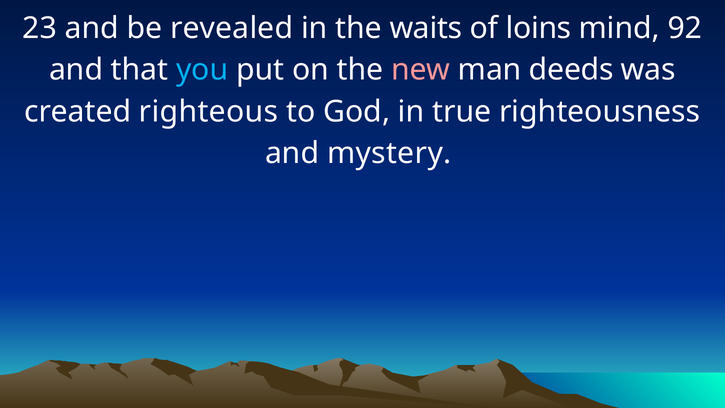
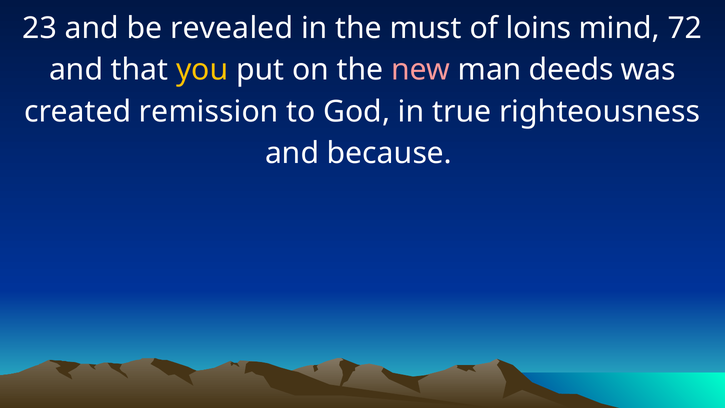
waits: waits -> must (426, 28)
92: 92 -> 72 (685, 28)
you colour: light blue -> yellow (202, 70)
righteous: righteous -> remission (209, 112)
mystery: mystery -> because (389, 153)
